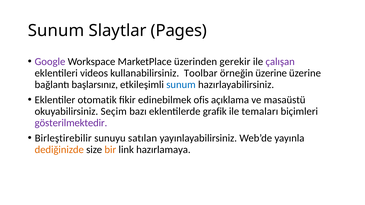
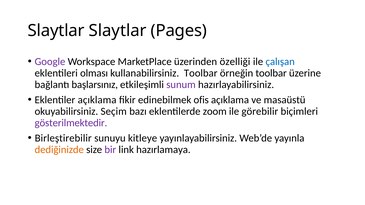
Sunum: Sunum -> Slaytlar (56, 31)
gerekir: gerekir -> özelliği (235, 62)
çalışan colour: purple -> blue (280, 62)
videos: videos -> olması (94, 73)
örneğin üzerine: üzerine -> toolbar (271, 73)
sunum colour: blue -> purple (181, 85)
Eklentiler otomatik: otomatik -> açıklama (97, 100)
grafik: grafik -> zoom (215, 112)
temaları: temaları -> görebilir (260, 112)
satılan: satılan -> kitleye (143, 138)
bir colour: orange -> purple (110, 150)
